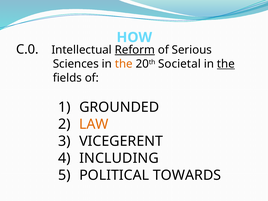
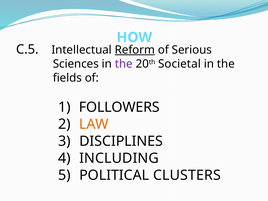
C.0: C.0 -> C.5 (27, 49)
the colour: orange -> purple (124, 64)
the underline: present -> none (226, 64)
GROUNDED: GROUNDED -> FOLLOWERS (119, 107)
VICEGERENT: VICEGERENT -> DISCIPLINES (121, 141)
TOWARDS: TOWARDS -> CLUSTERS (187, 175)
